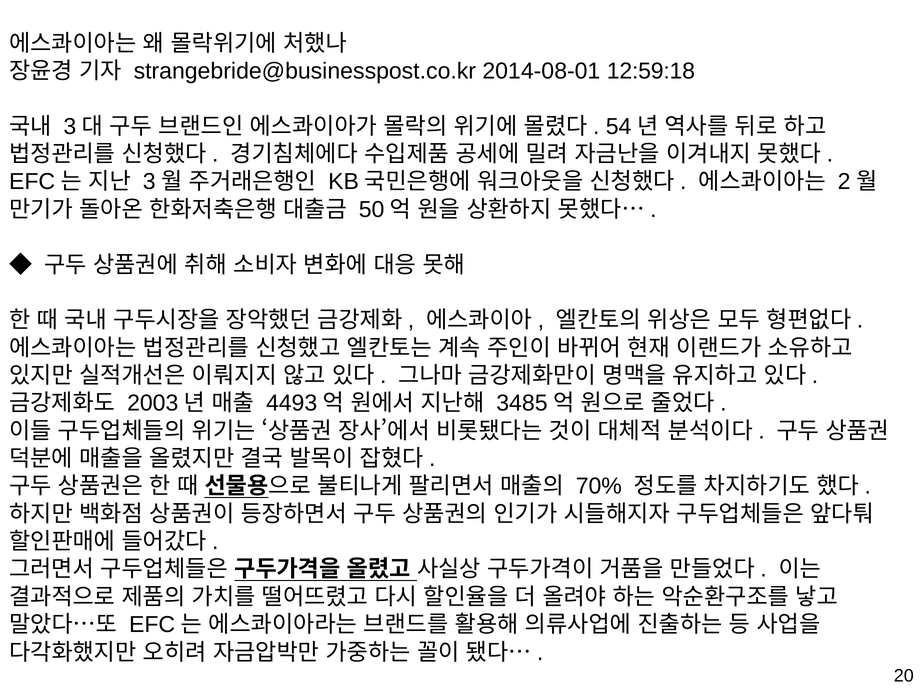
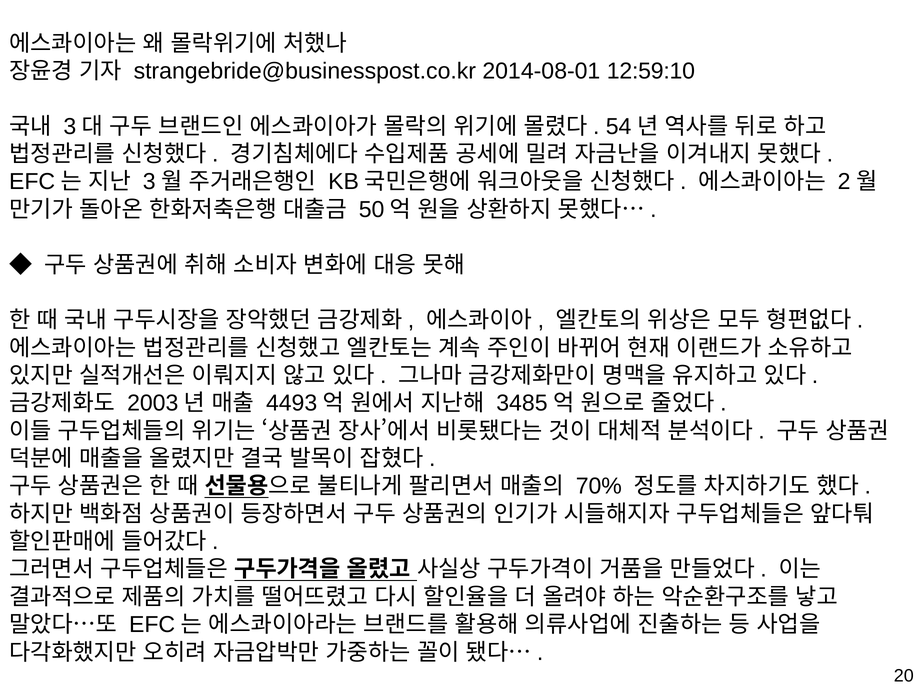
12:59:18: 12:59:18 -> 12:59:10 (651, 71)
